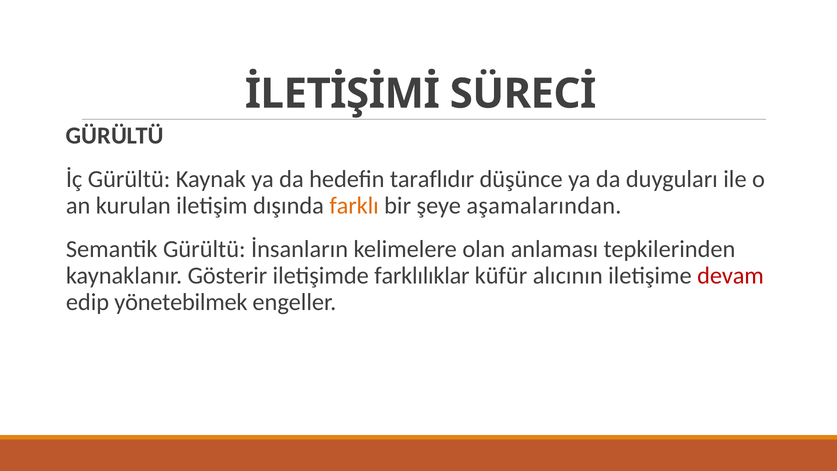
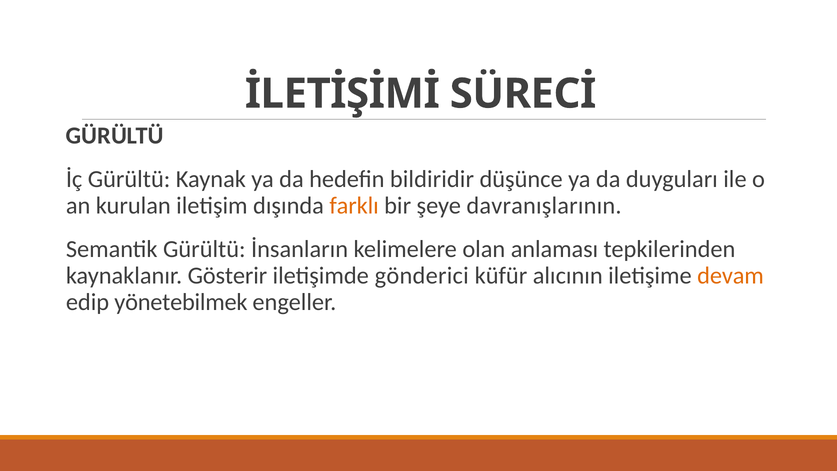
taraflıdır: taraflıdır -> bildiridir (432, 179)
aşamalarından: aşamalarından -> davranışlarının (544, 205)
farklılıklar: farklılıklar -> gönderici (422, 276)
devam colour: red -> orange (731, 276)
